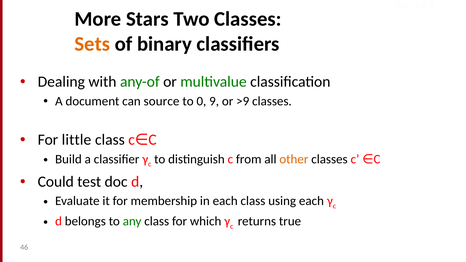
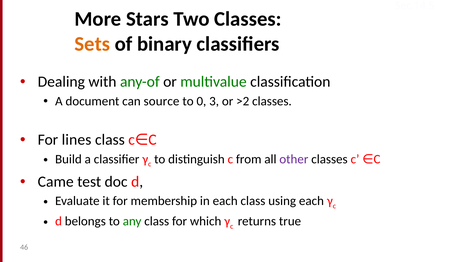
9: 9 -> 3 (214, 101)
>9: >9 -> >2 (243, 101)
little: little -> lines (77, 140)
other colour: orange -> purple (294, 159)
Could: Could -> Came (56, 182)
